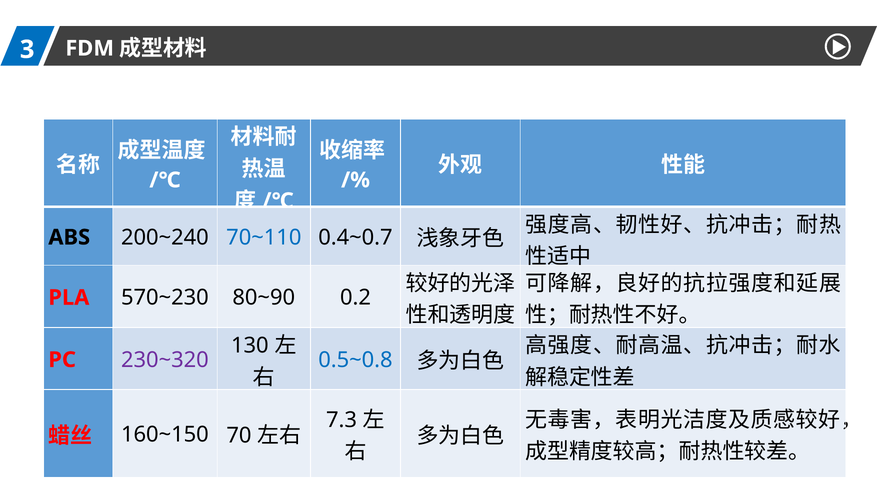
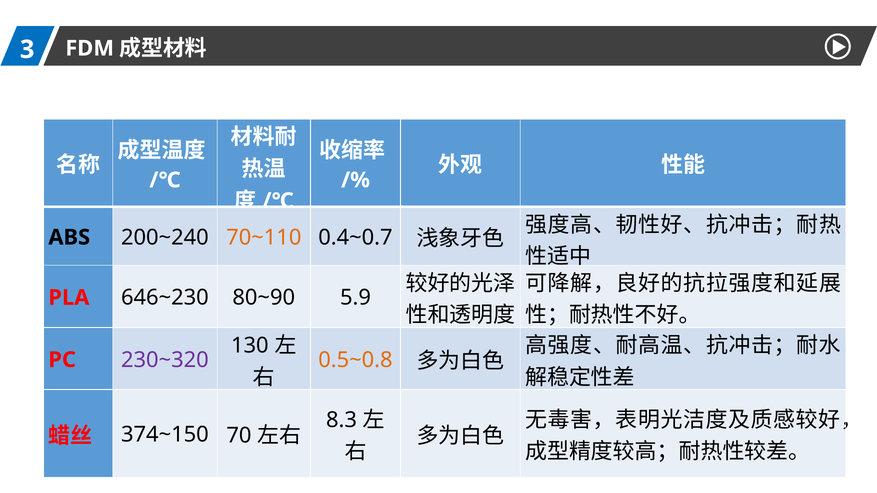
70~110 colour: blue -> orange (264, 237)
570~230: 570~230 -> 646~230 (165, 298)
0.2: 0.2 -> 5.9 (356, 298)
0.5~0.8 colour: blue -> orange (355, 360)
7.3: 7.3 -> 8.3 (342, 420)
160~150: 160~150 -> 374~150 (165, 435)
